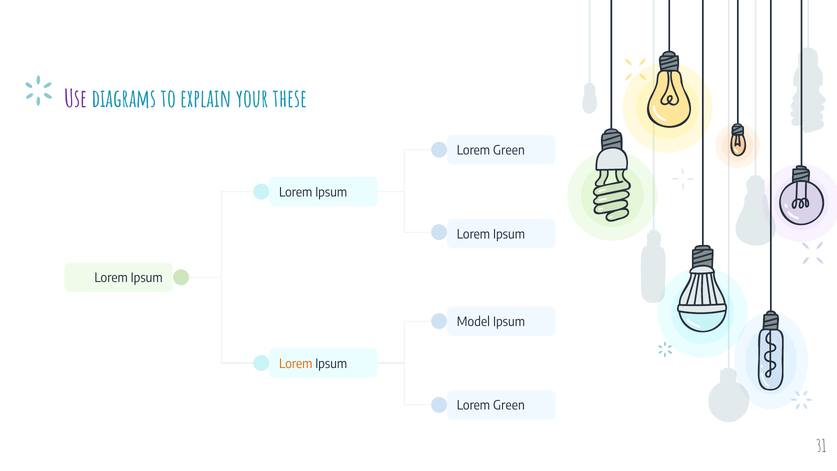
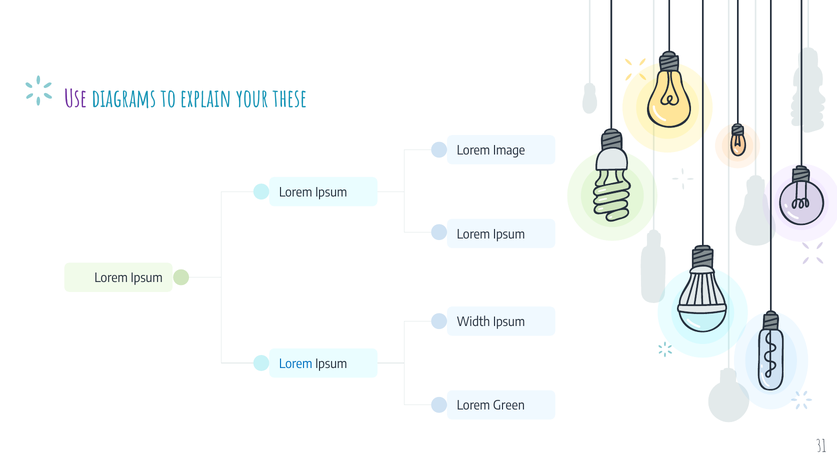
Green: Green -> Image (509, 151)
Model: Model -> Width (473, 322)
Lorem colour: orange -> blue (296, 364)
